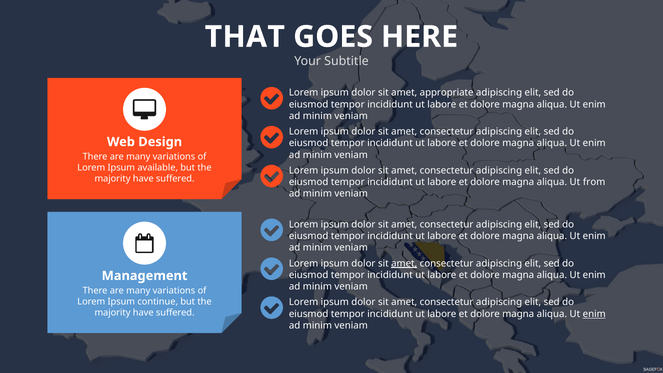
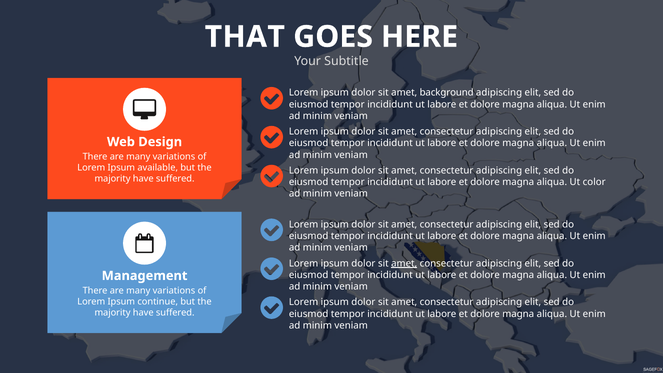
appropriate: appropriate -> background (447, 93)
from: from -> color (594, 182)
enim underline: present -> none (594, 314)
